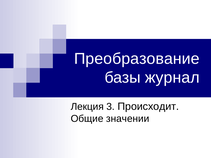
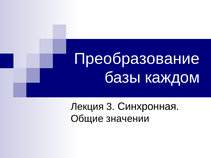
журнал: журнал -> каждом (172, 78)
Происходит: Происходит -> Синхронная (148, 107)
